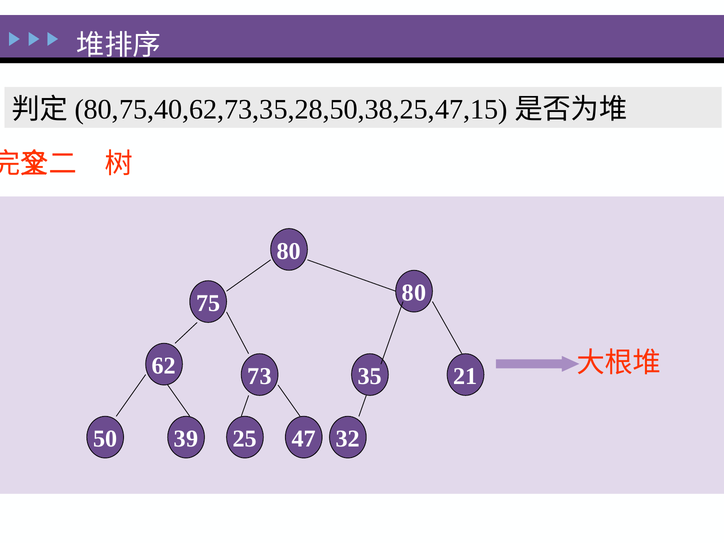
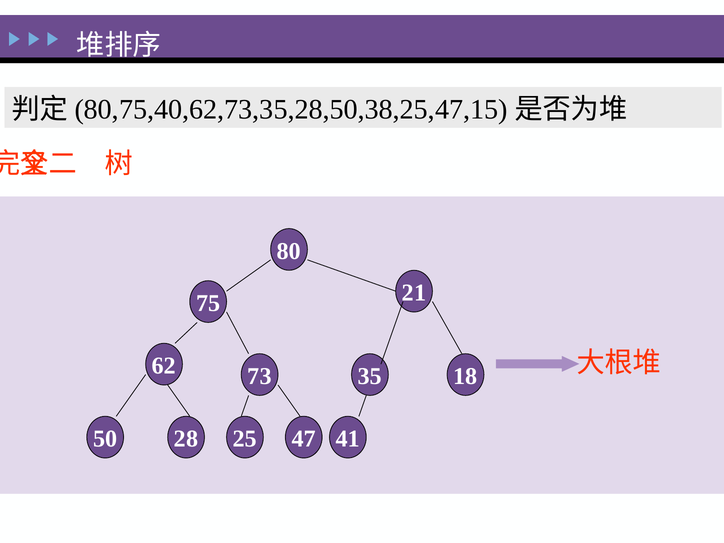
75 80: 80 -> 21 (414, 293)
21: 21 -> 18 (465, 376)
39: 39 -> 28 (186, 439)
32: 32 -> 41 (348, 439)
